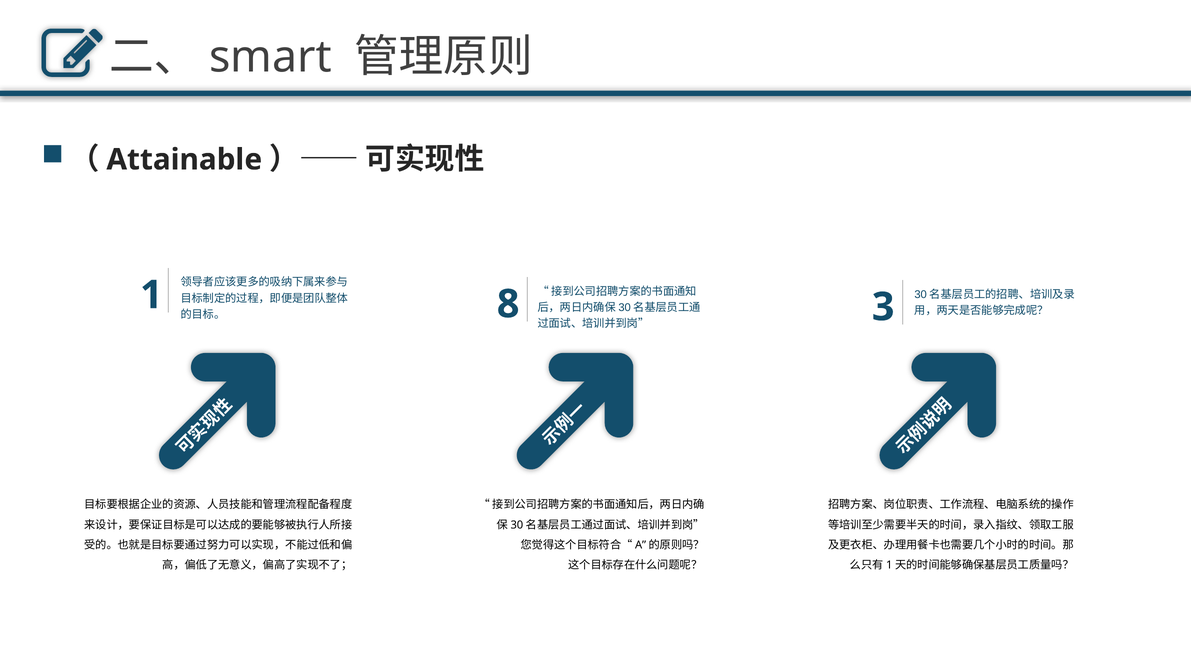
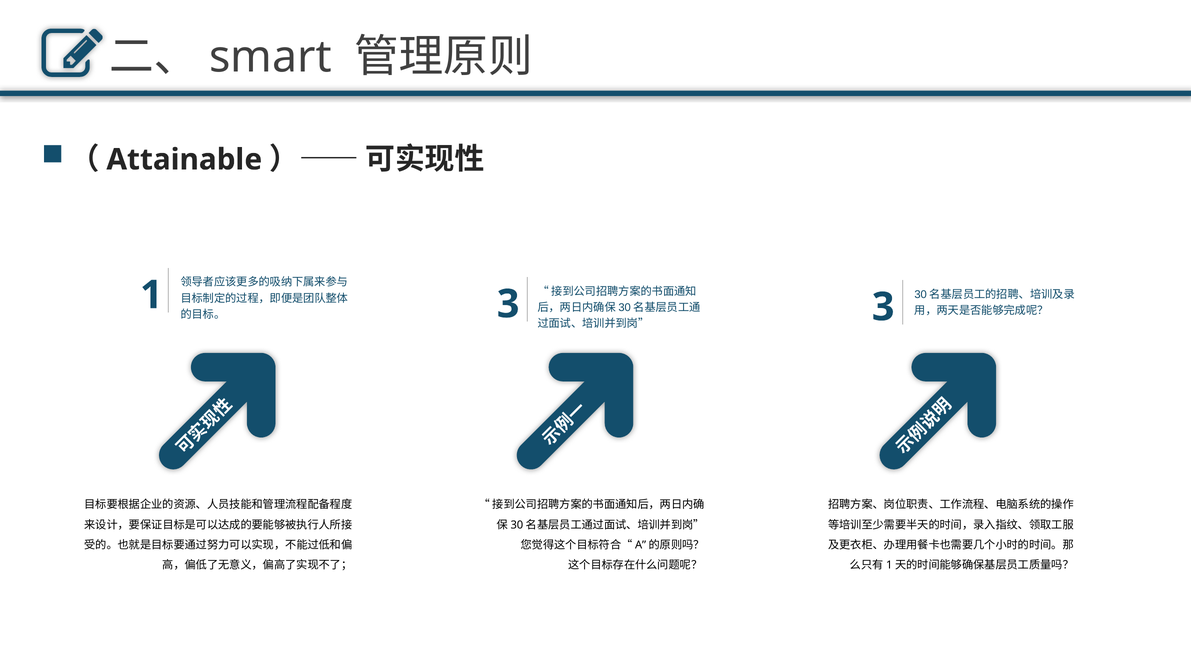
1 8: 8 -> 3 (508, 304)
